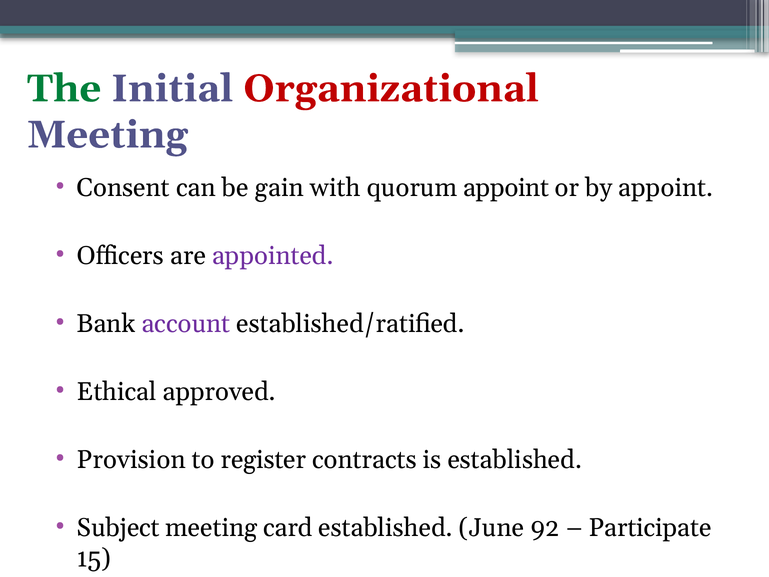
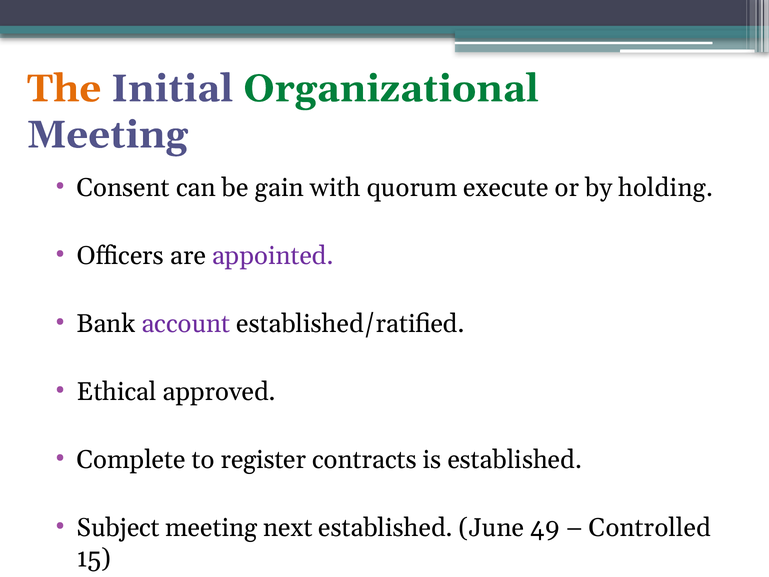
The colour: green -> orange (64, 89)
Organizational colour: red -> green (391, 89)
quorum appoint: appoint -> execute (506, 188)
by appoint: appoint -> holding (666, 188)
Provision: Provision -> Complete (131, 459)
card: card -> next (288, 527)
92: 92 -> 49 (545, 527)
Participate: Participate -> Controlled (650, 527)
